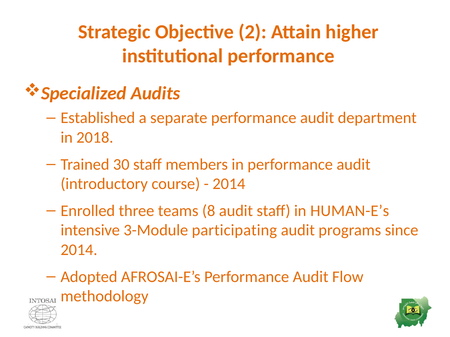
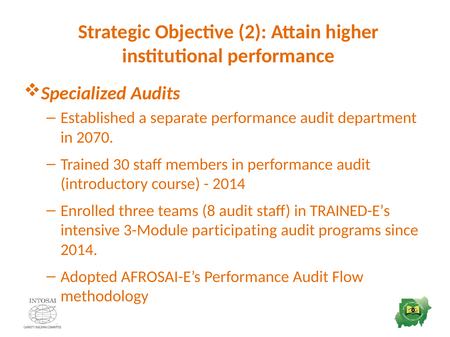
2018: 2018 -> 2070 (95, 138)
HUMAN-E’s: HUMAN-E’s -> TRAINED-E’s (350, 211)
